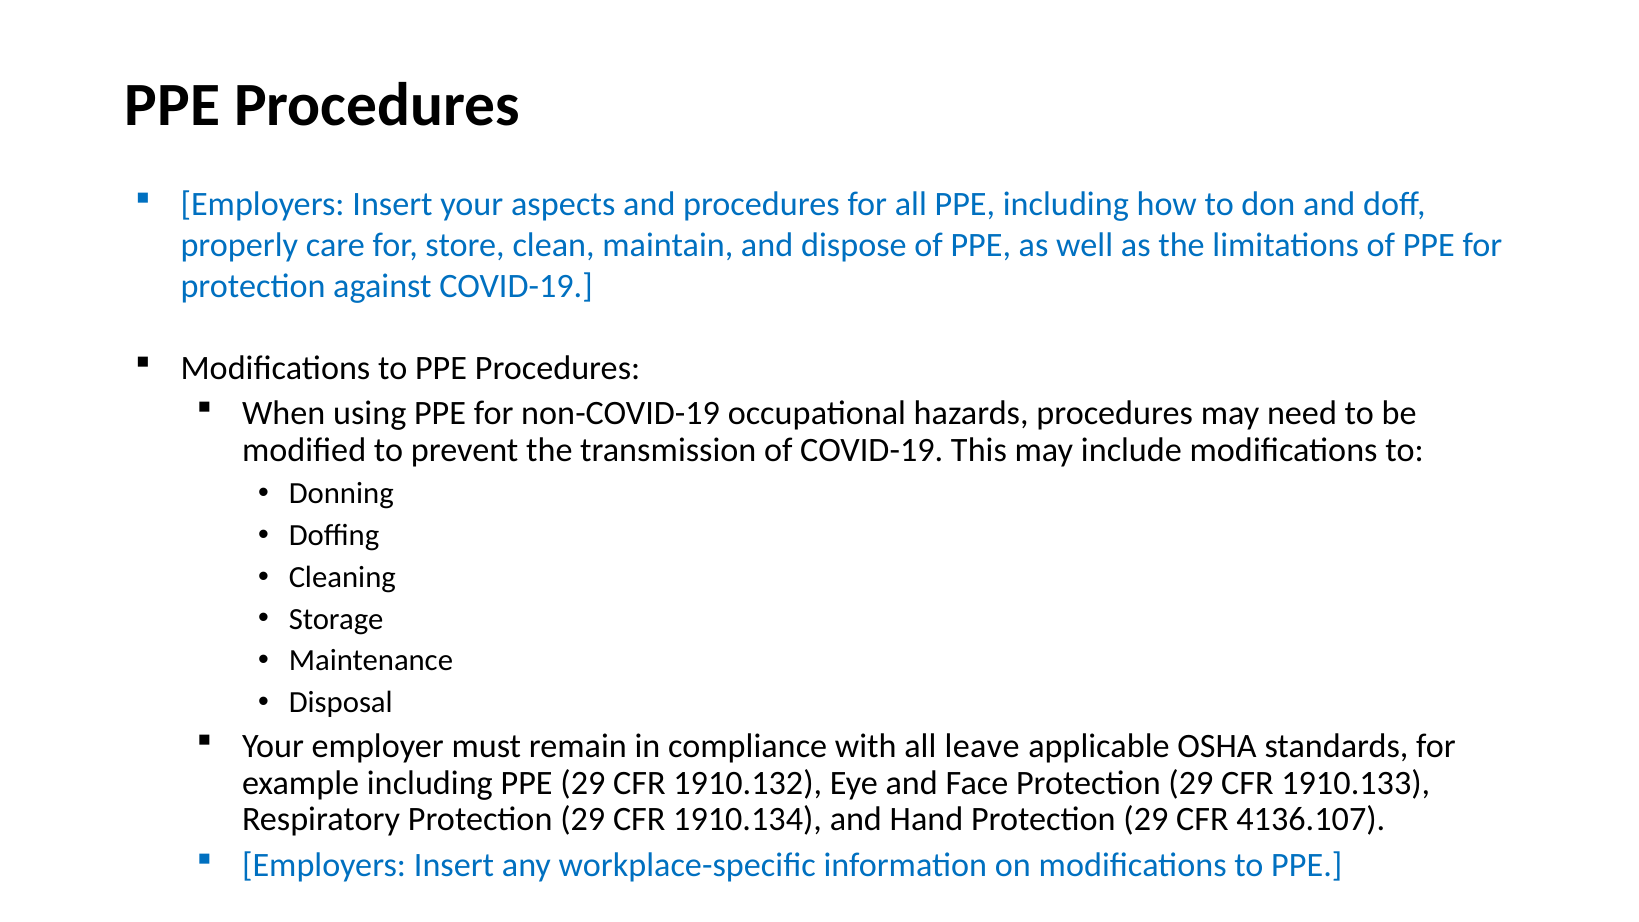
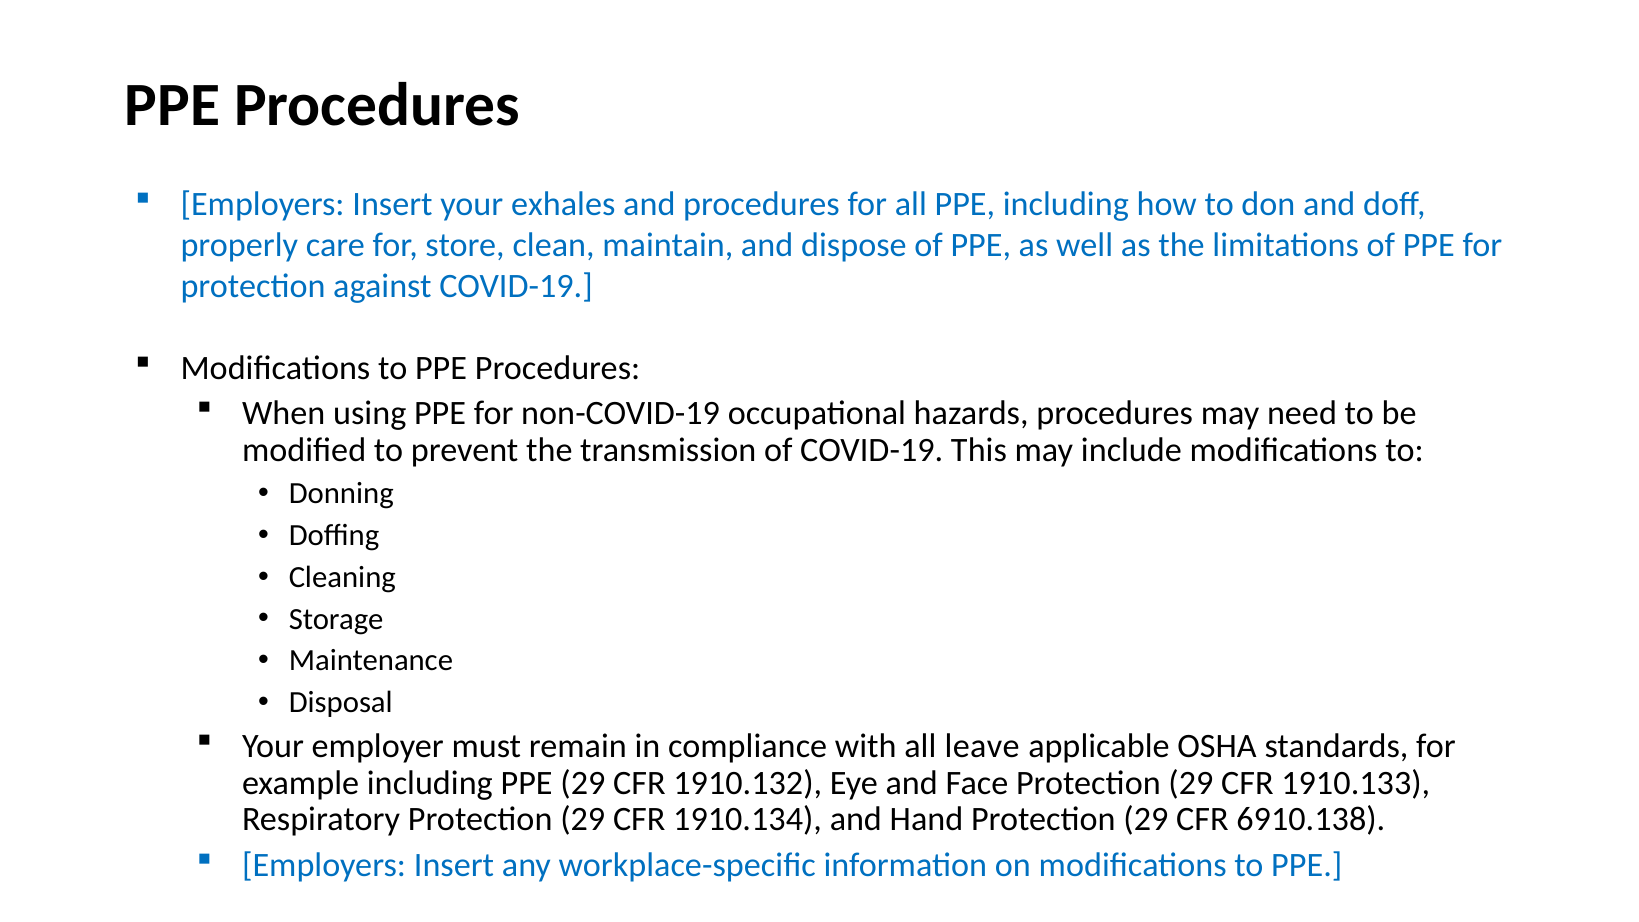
aspects: aspects -> exhales (563, 204)
4136.107: 4136.107 -> 6910.138 (1311, 820)
